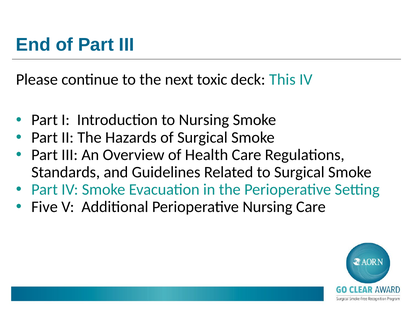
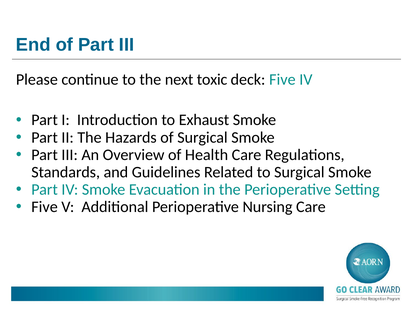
deck This: This -> Five (282, 79)
to Nursing: Nursing -> Exhaust (204, 120)
